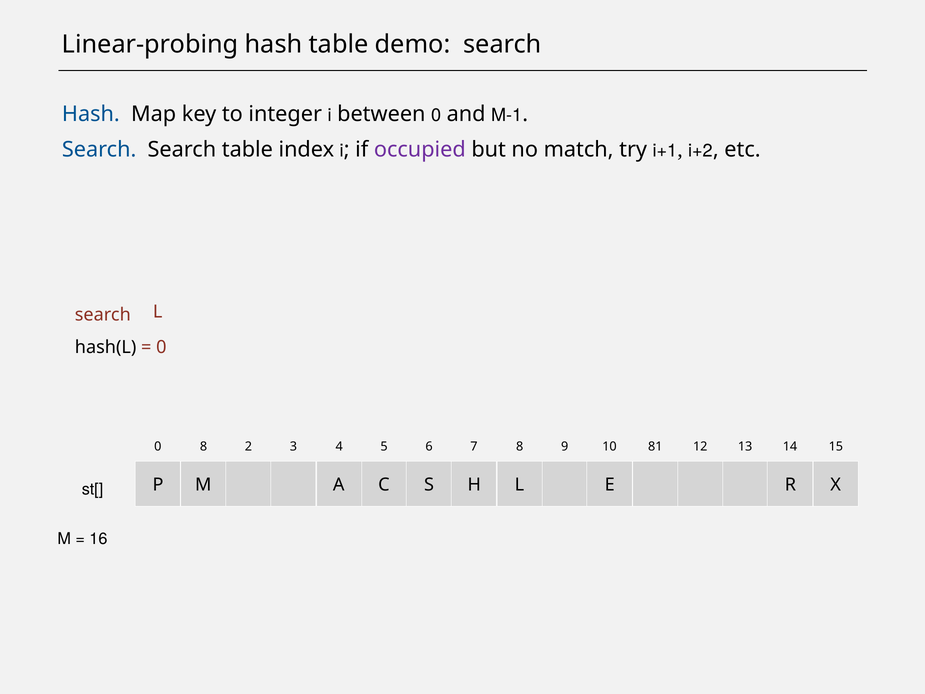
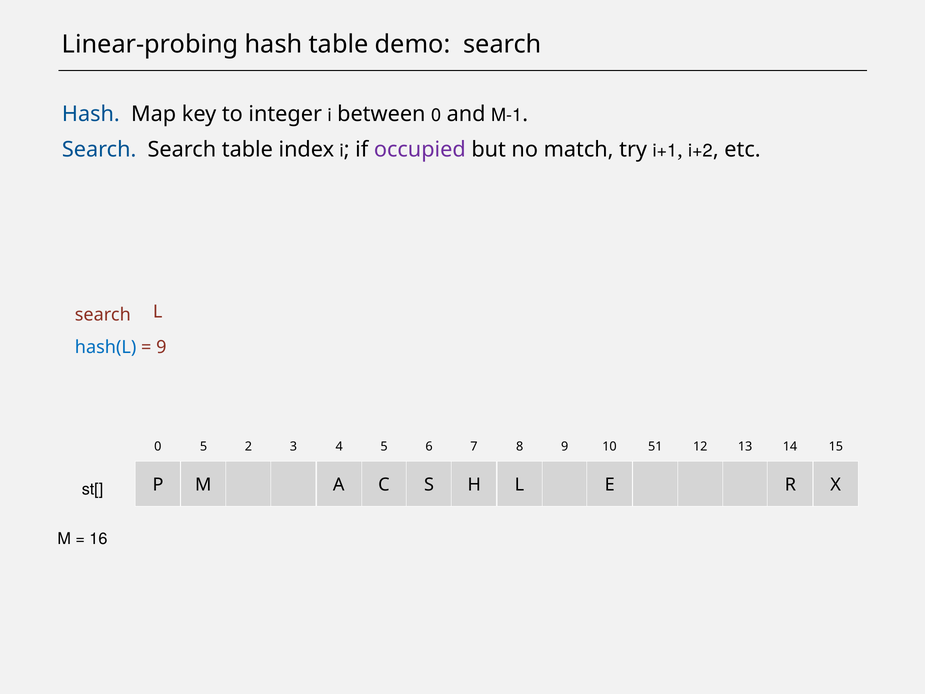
hash(L colour: black -> blue (106, 347)
0: 0 -> 9 (161, 347)
0 8: 8 -> 5 (204, 446)
81: 81 -> 51 (655, 446)
